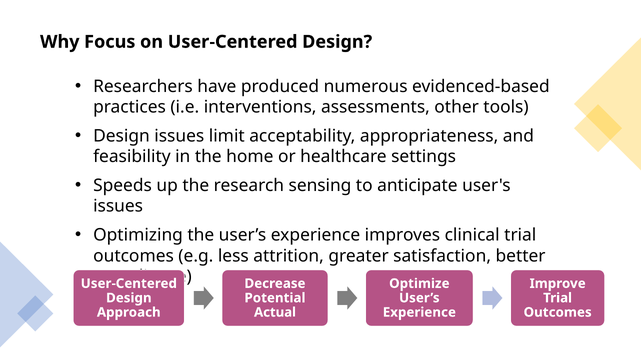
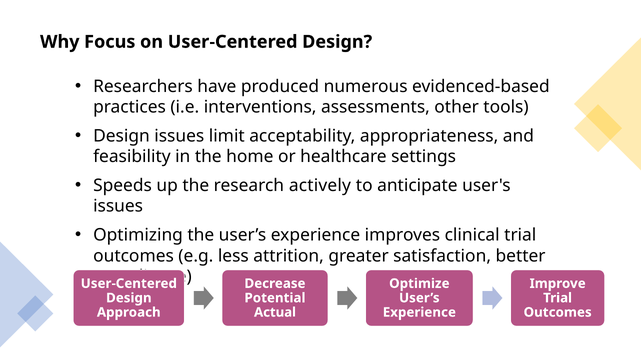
sensing: sensing -> actively (320, 186)
